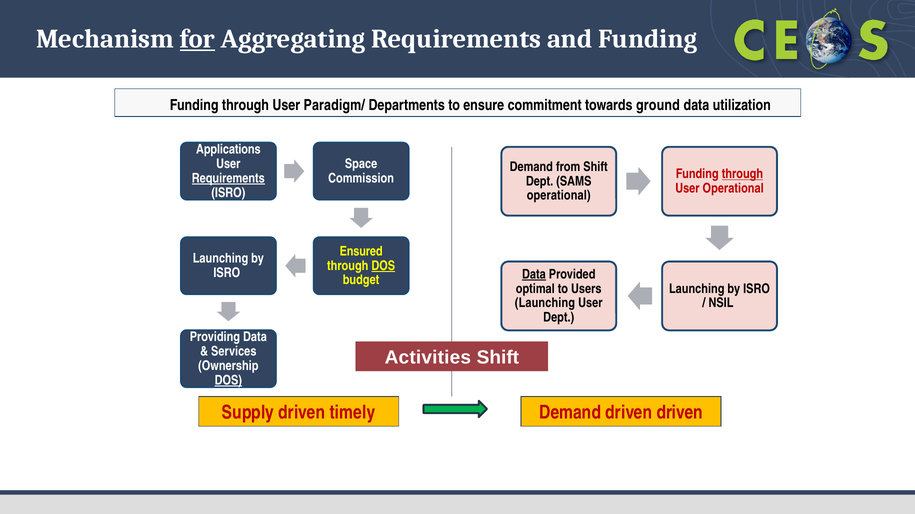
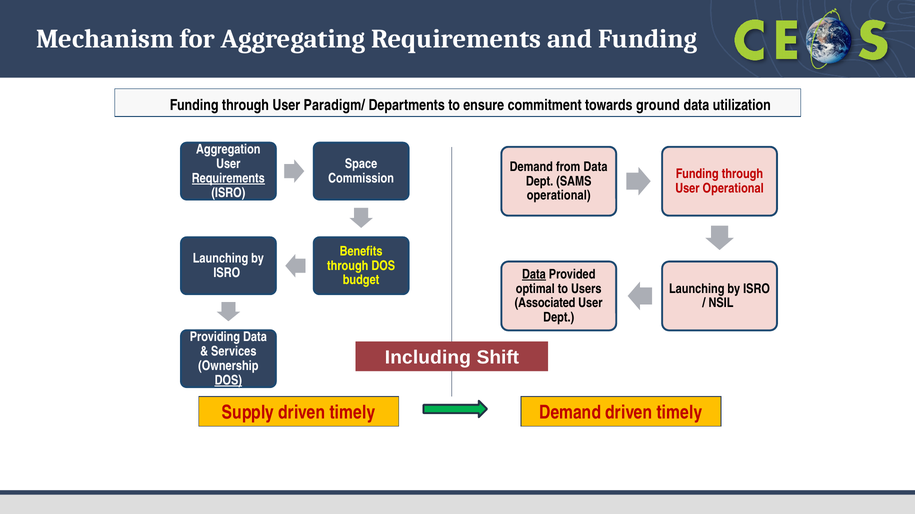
for underline: present -> none (197, 39)
Applications: Applications -> Aggregation (228, 150)
from Shift: Shift -> Data (595, 167)
through underline: present -> none (742, 174)
Ensured: Ensured -> Benefits (361, 252)
DOS underline: present -> none (383, 266)
Launching: Launching -> Associated (545, 303)
Activities: Activities -> Including (428, 358)
Demand driven driven: driven -> timely (680, 413)
